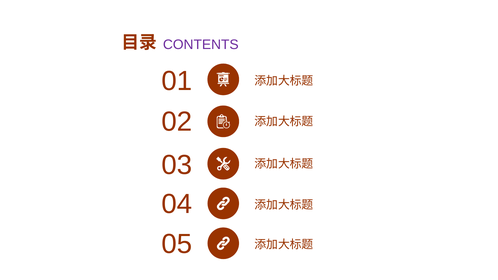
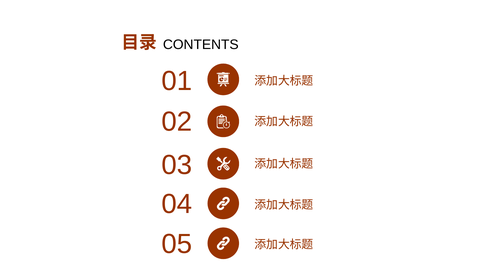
CONTENTS colour: purple -> black (201, 45)
